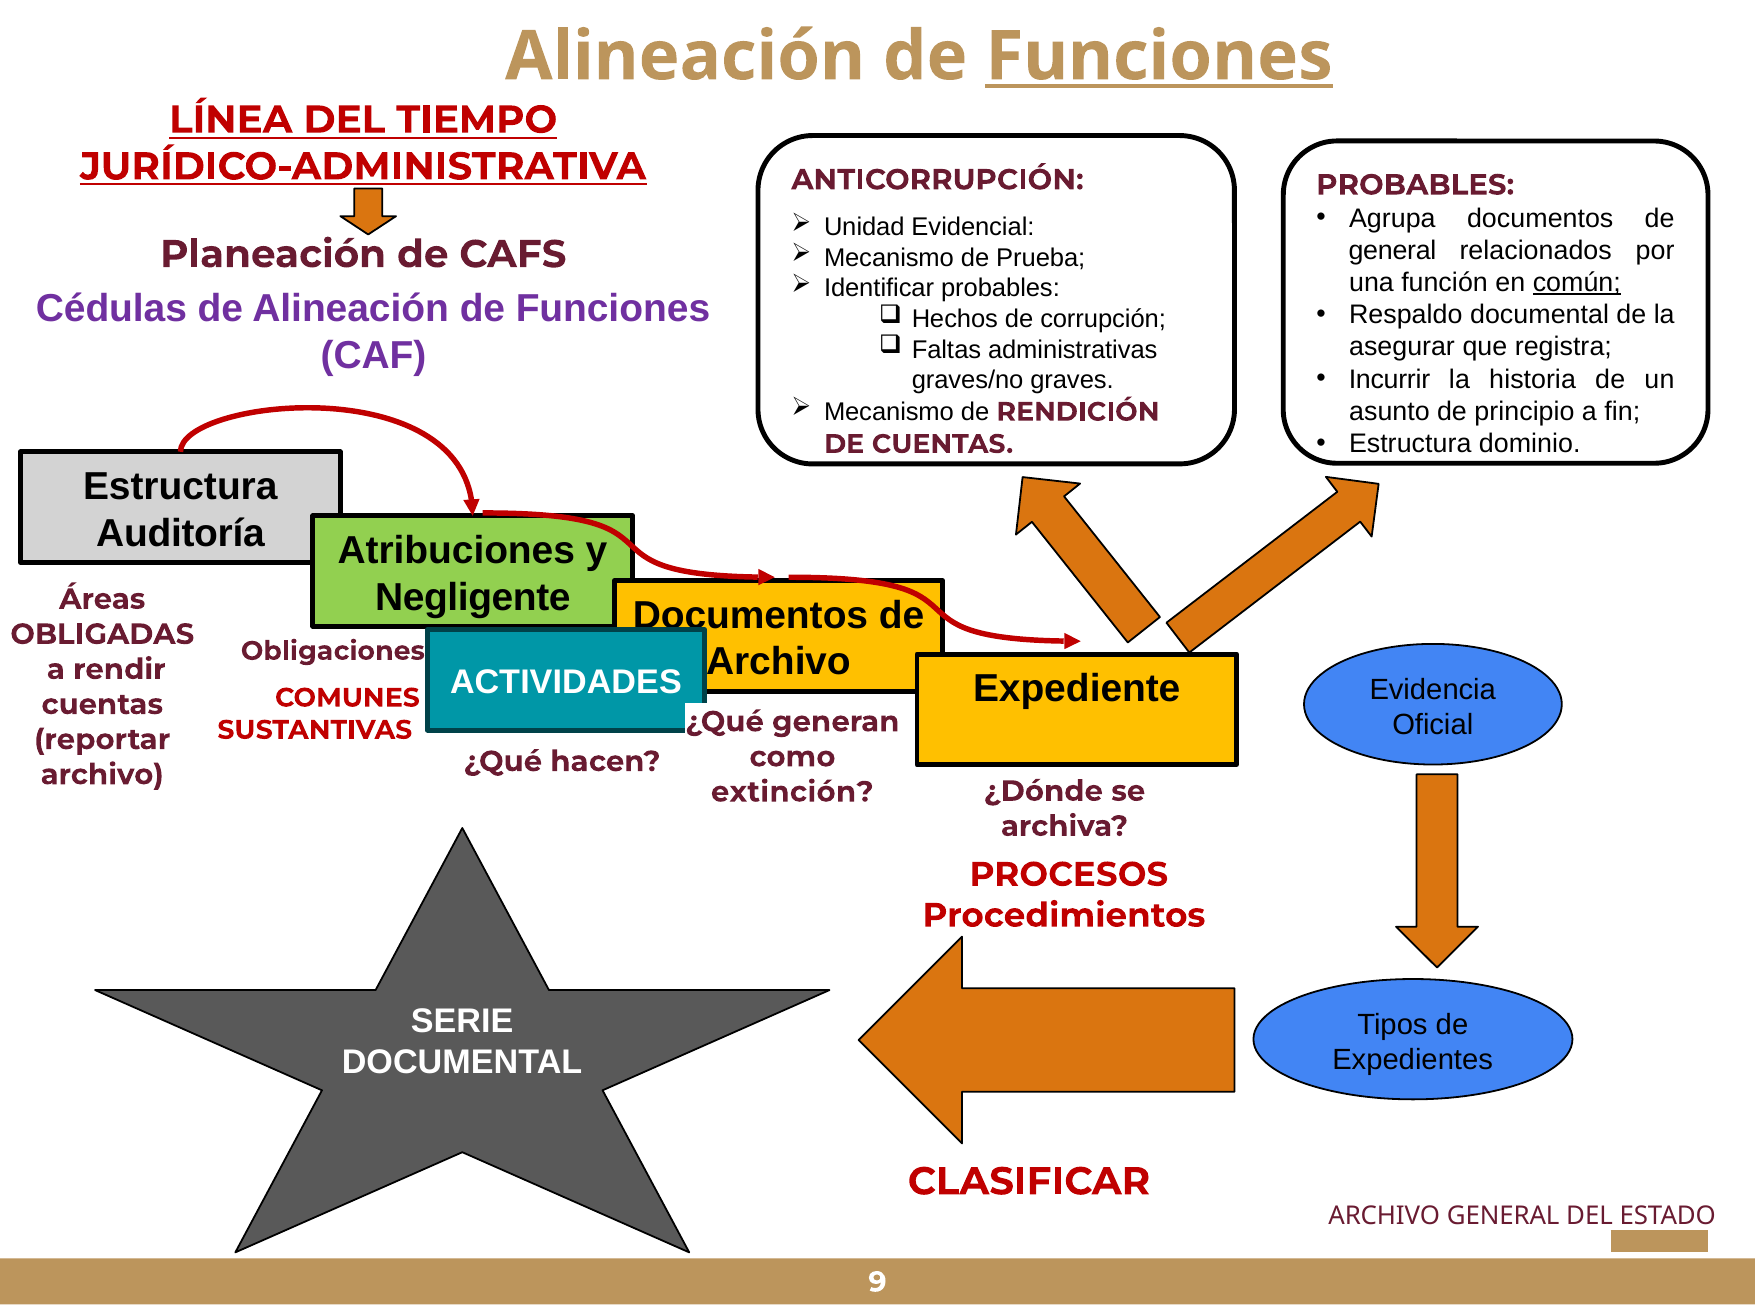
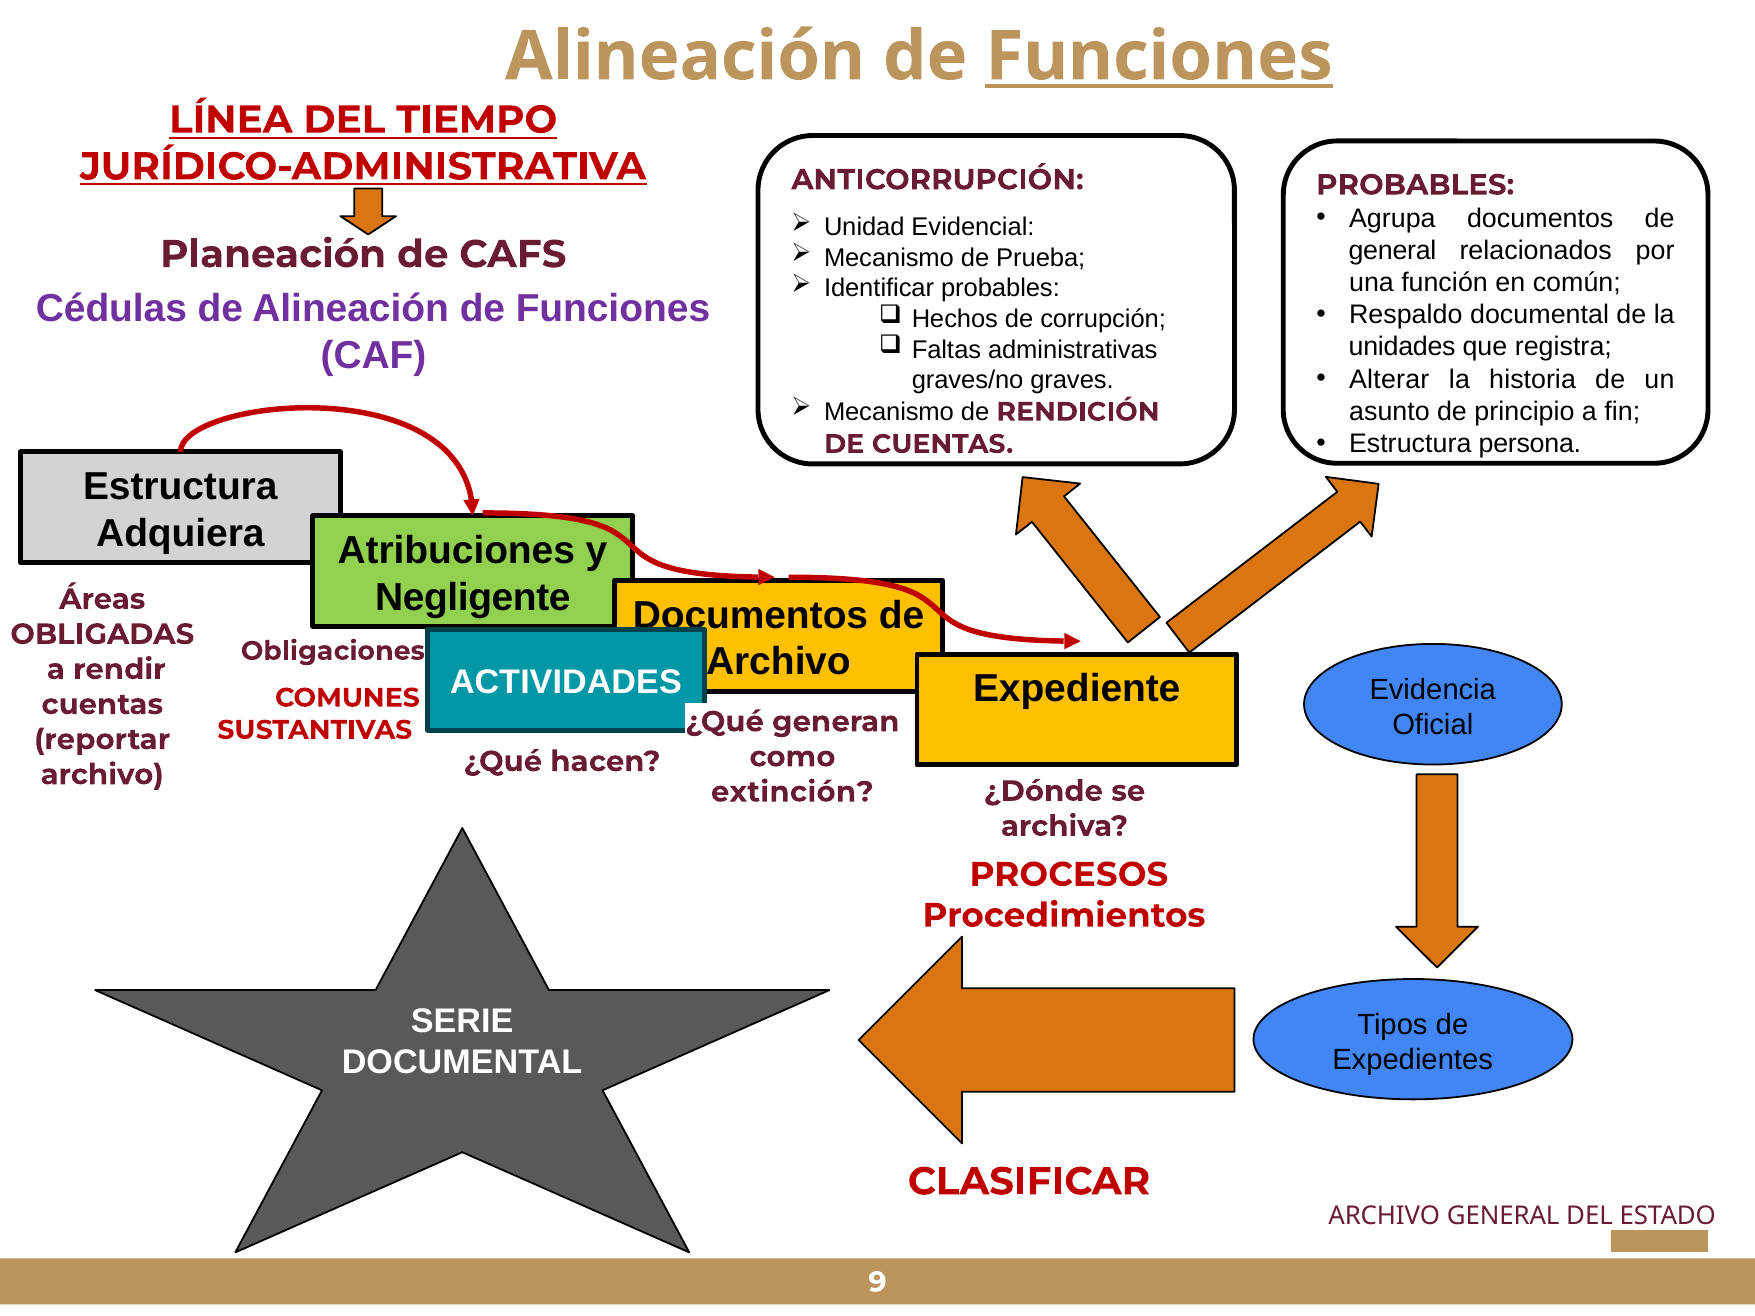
común underline: present -> none (1577, 283)
asegurar: asegurar -> unidades (1402, 347)
Incurrir: Incurrir -> Alterar (1389, 379)
dominio: dominio -> persona (1530, 444)
Auditoría: Auditoría -> Adquiera (180, 533)
